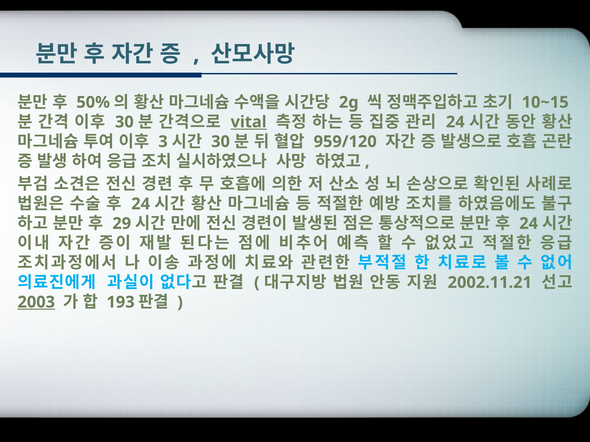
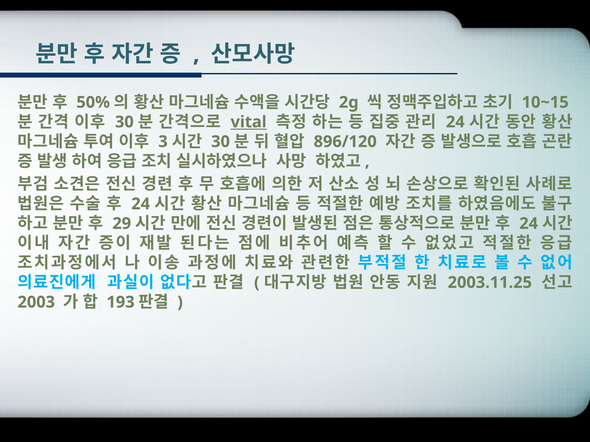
959/120: 959/120 -> 896/120 (345, 142)
2002.11.21: 2002.11.21 -> 2003.11.25 (490, 283)
2003 underline: present -> none (36, 302)
